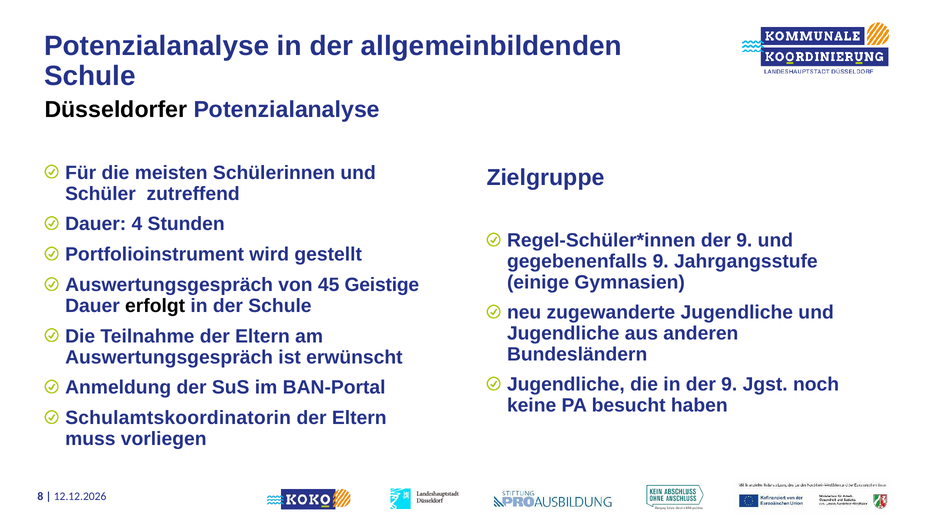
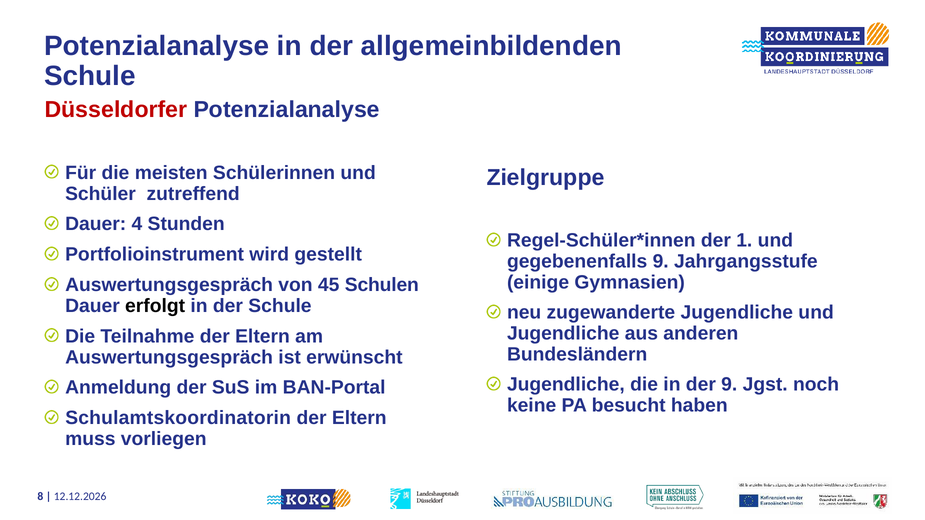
Düsseldorfer colour: black -> red (116, 110)
9: 9 -> 1 (744, 241)
Geistige: Geistige -> Schulen (382, 285)
